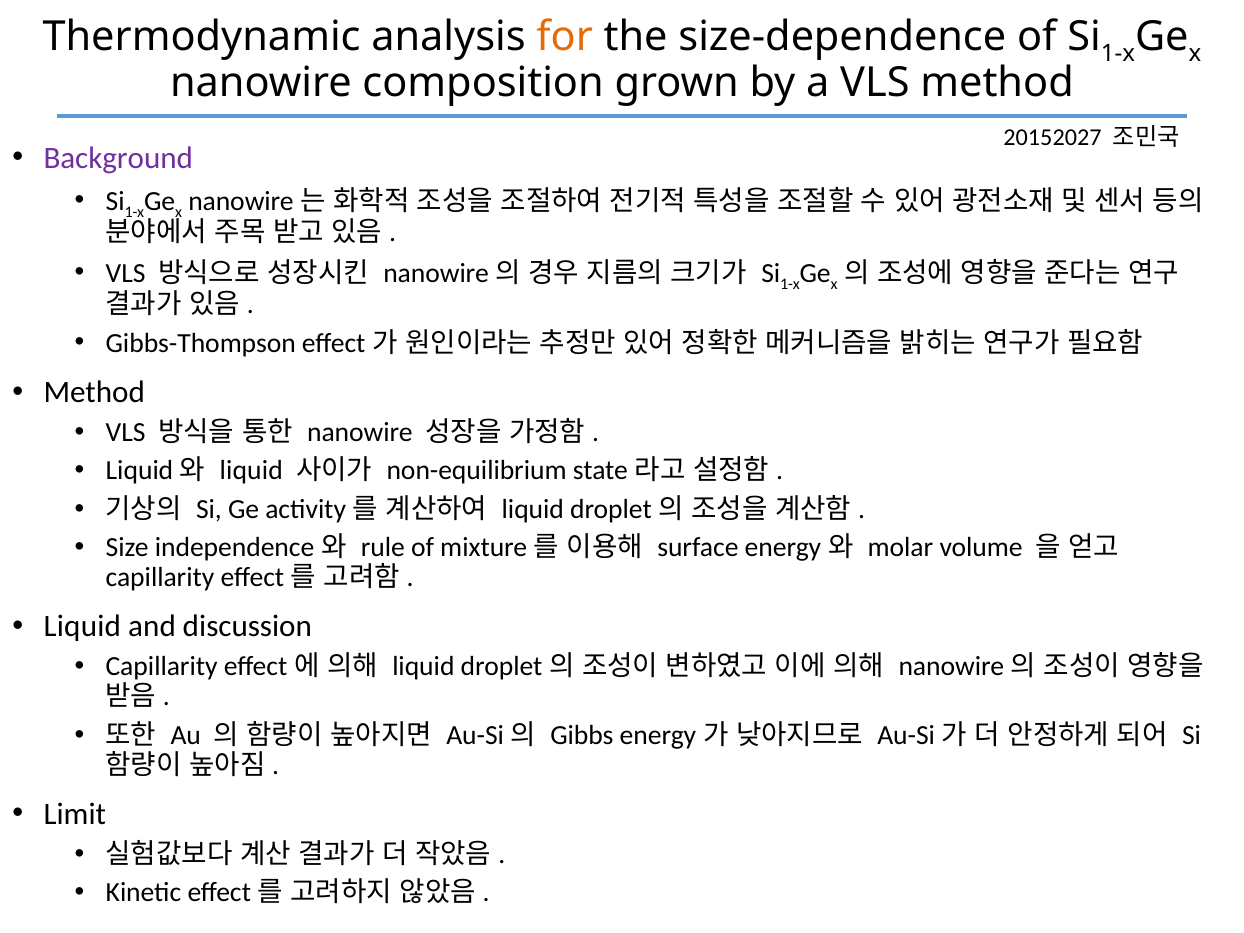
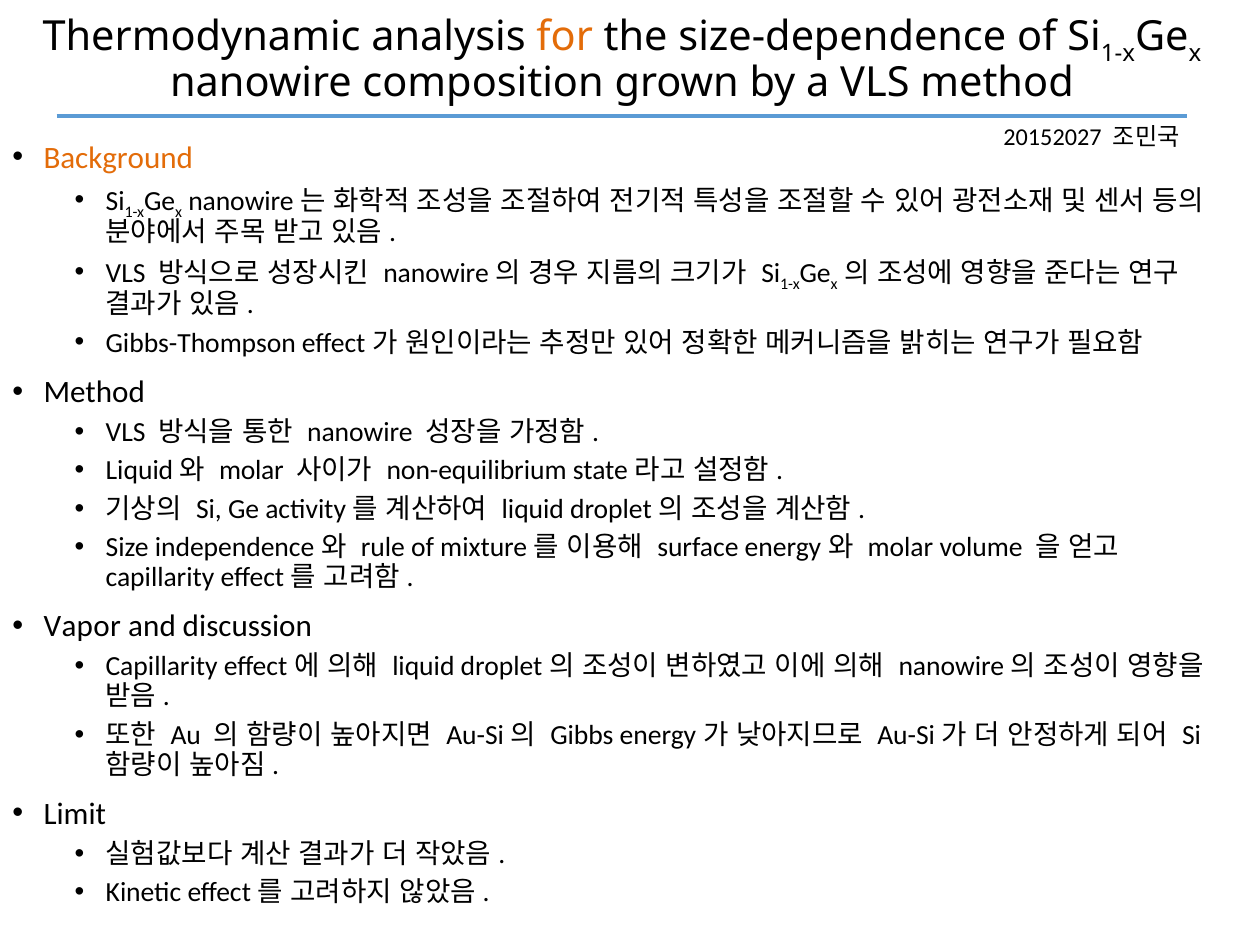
Background colour: purple -> orange (118, 158)
liquid: liquid -> molar (251, 471)
Liquid: Liquid -> Vapor (82, 626)
